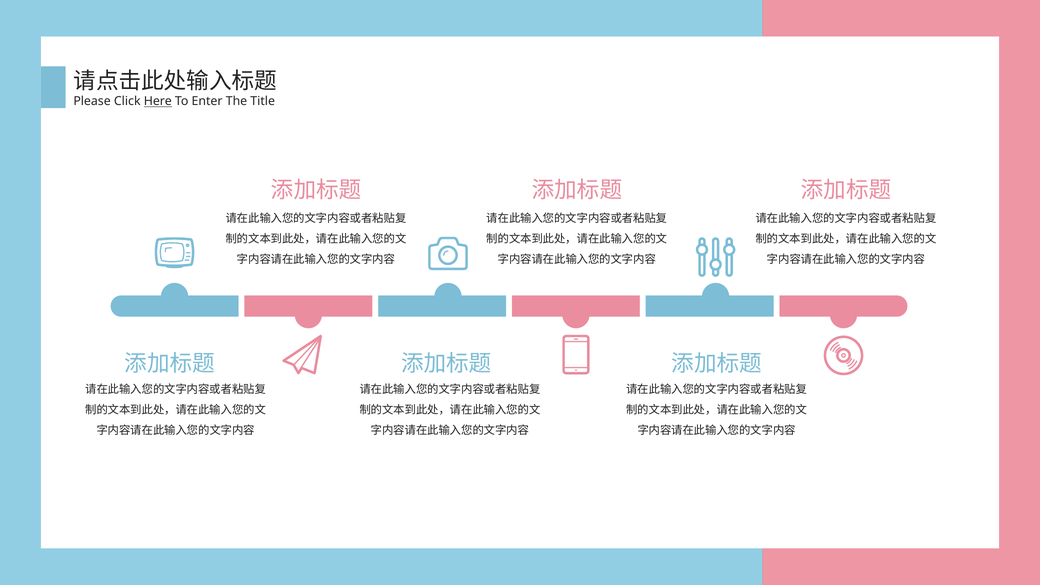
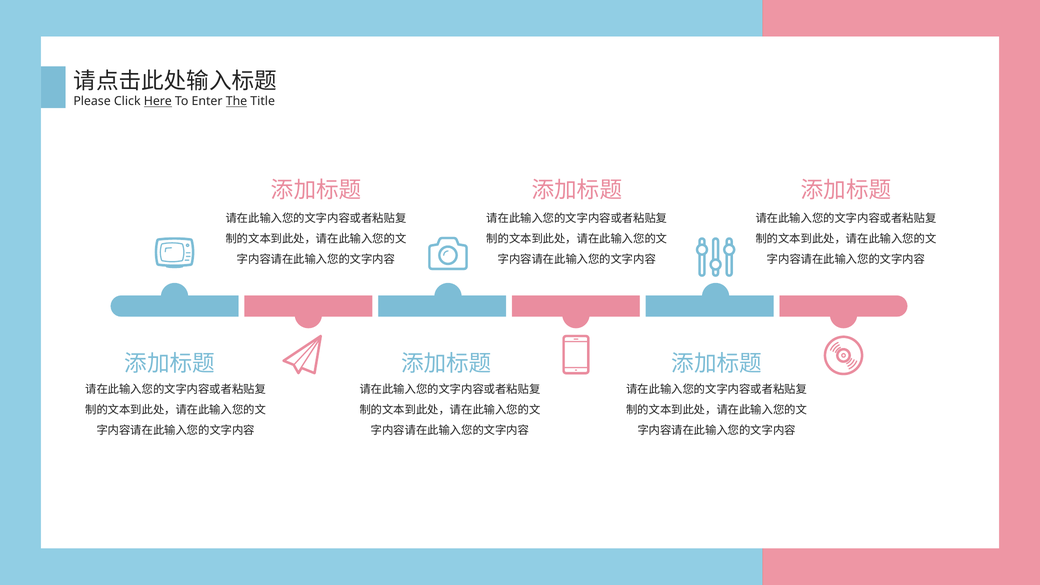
The underline: none -> present (237, 101)
